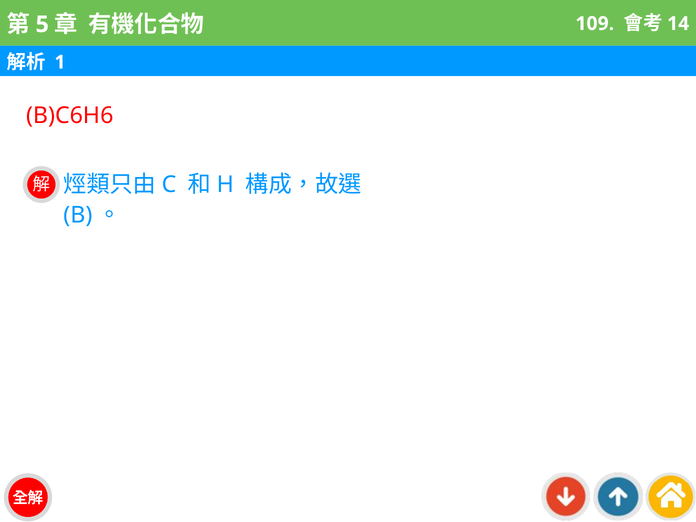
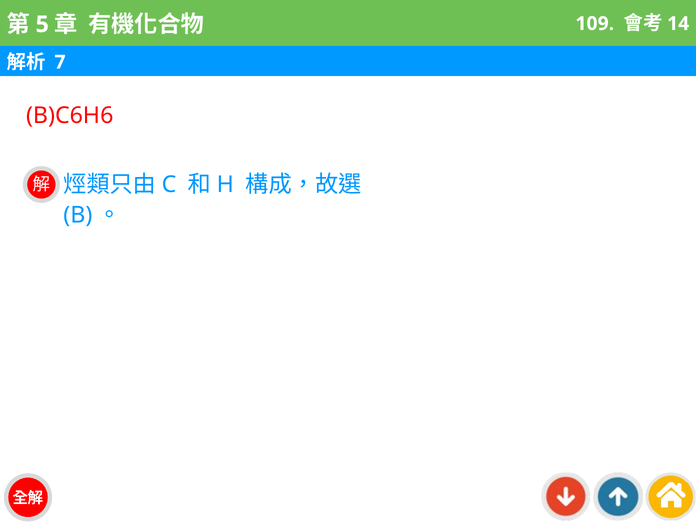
1: 1 -> 7 (60, 62)
